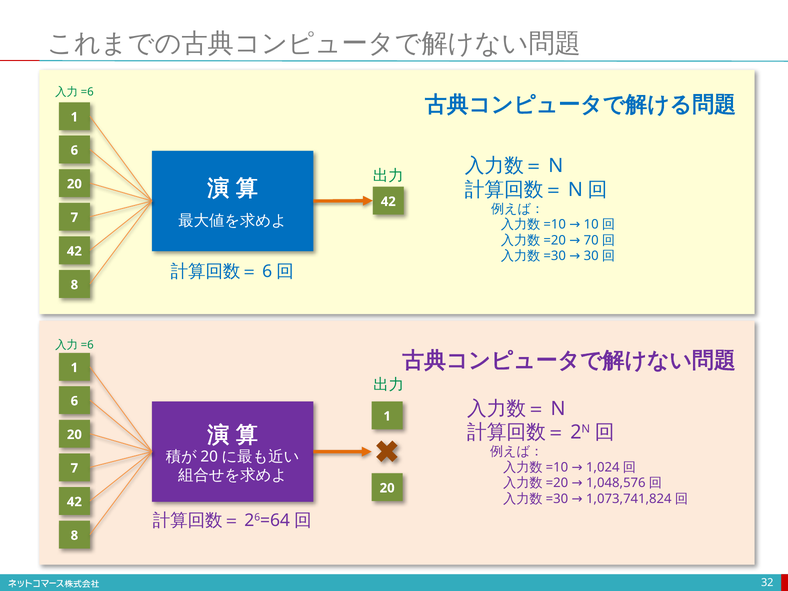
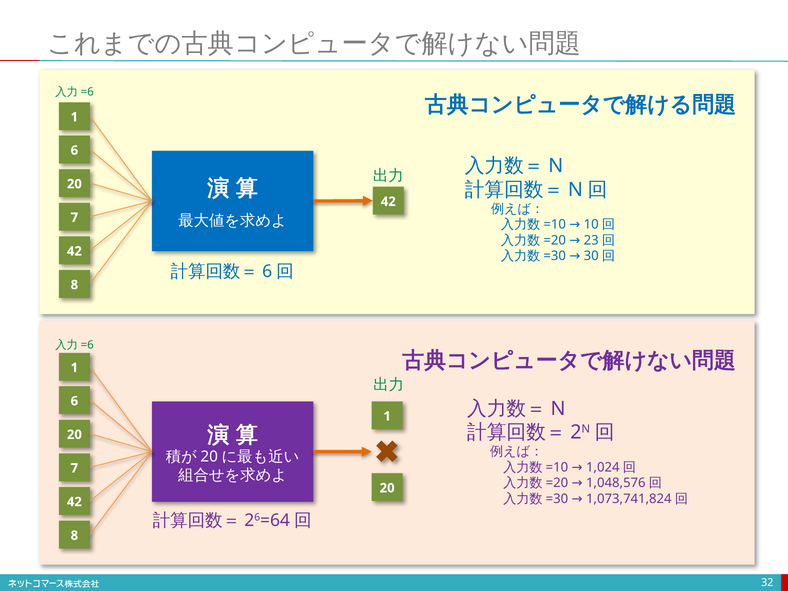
70: 70 -> 23 (591, 240)
